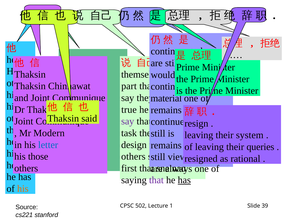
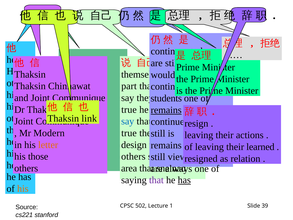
material: material -> students (166, 98)
remains underline: none -> present (166, 110)
said: said -> link (89, 118)
say colour: purple -> blue (128, 121)
task: task -> true (129, 133)
system: system -> actions (250, 135)
letter colour: blue -> orange (48, 145)
queries: queries -> learned (260, 147)
rational: rational -> relation (245, 158)
first: first -> area (129, 168)
